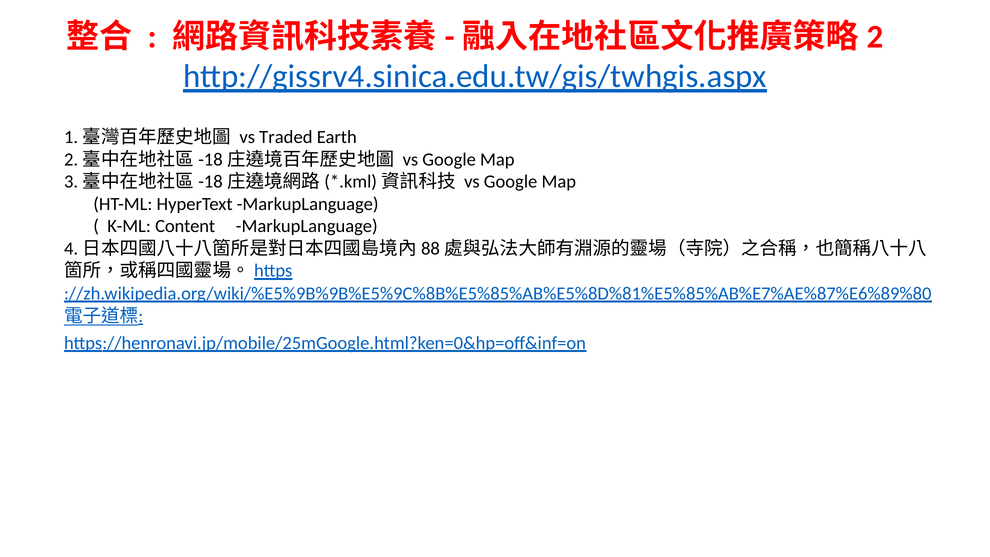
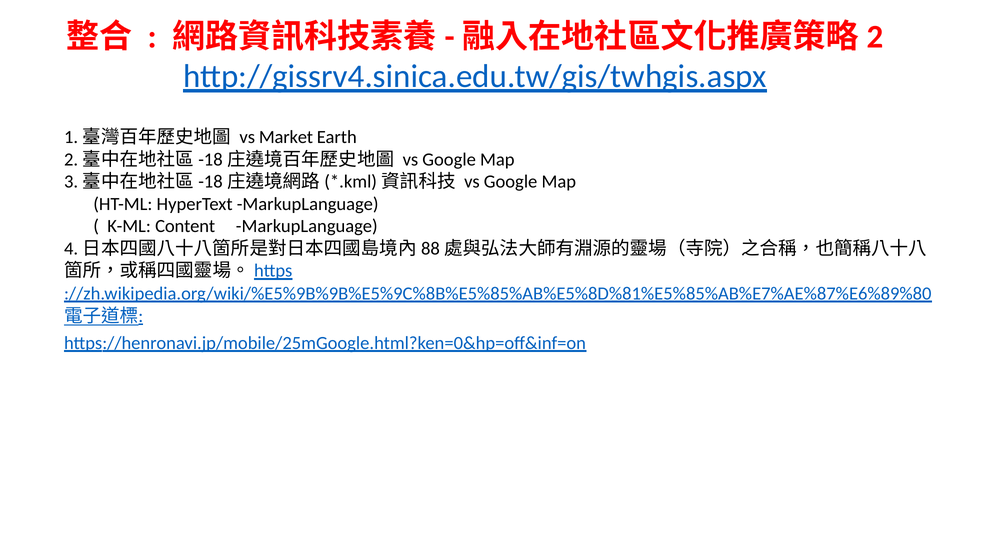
Traded: Traded -> Market (286, 137)
